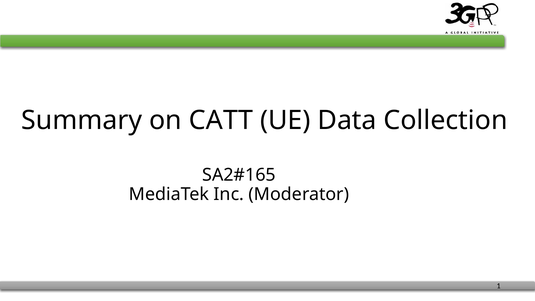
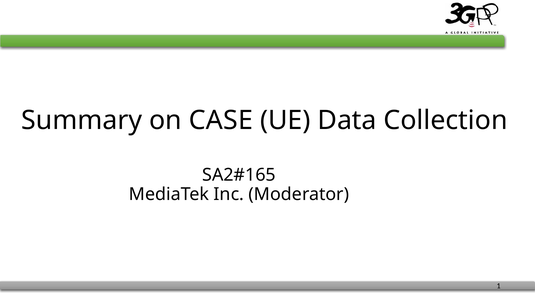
CATT: CATT -> CASE (221, 120)
